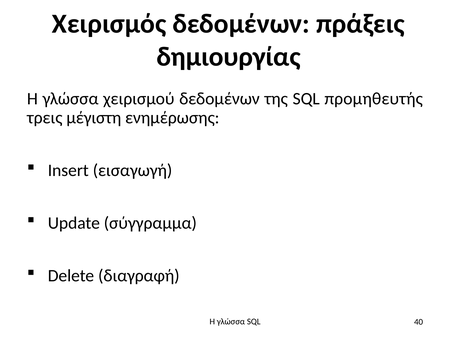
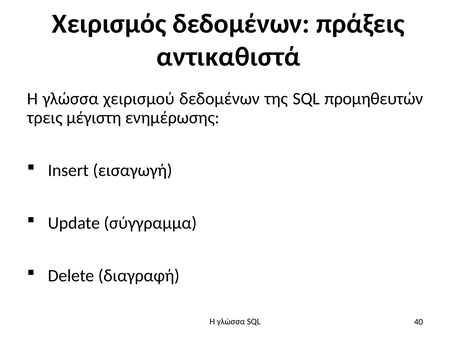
δημιουργίας: δημιουργίας -> αντικαθιστά (228, 57)
προμηθευτής: προμηθευτής -> προμηθευτών (374, 99)
